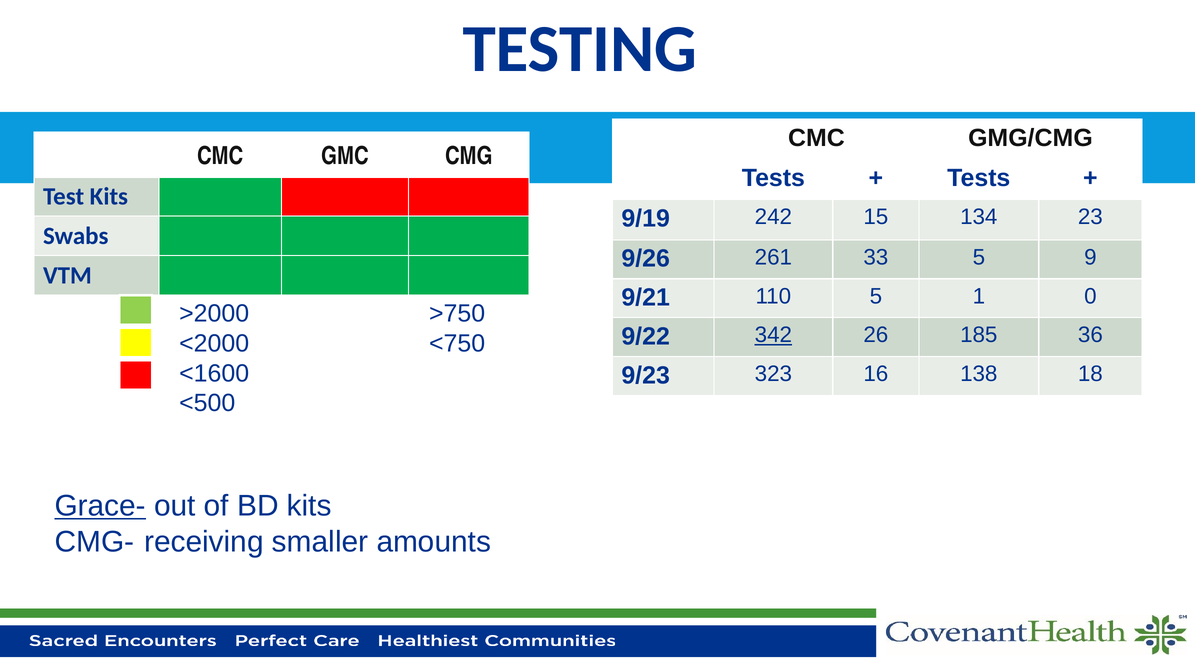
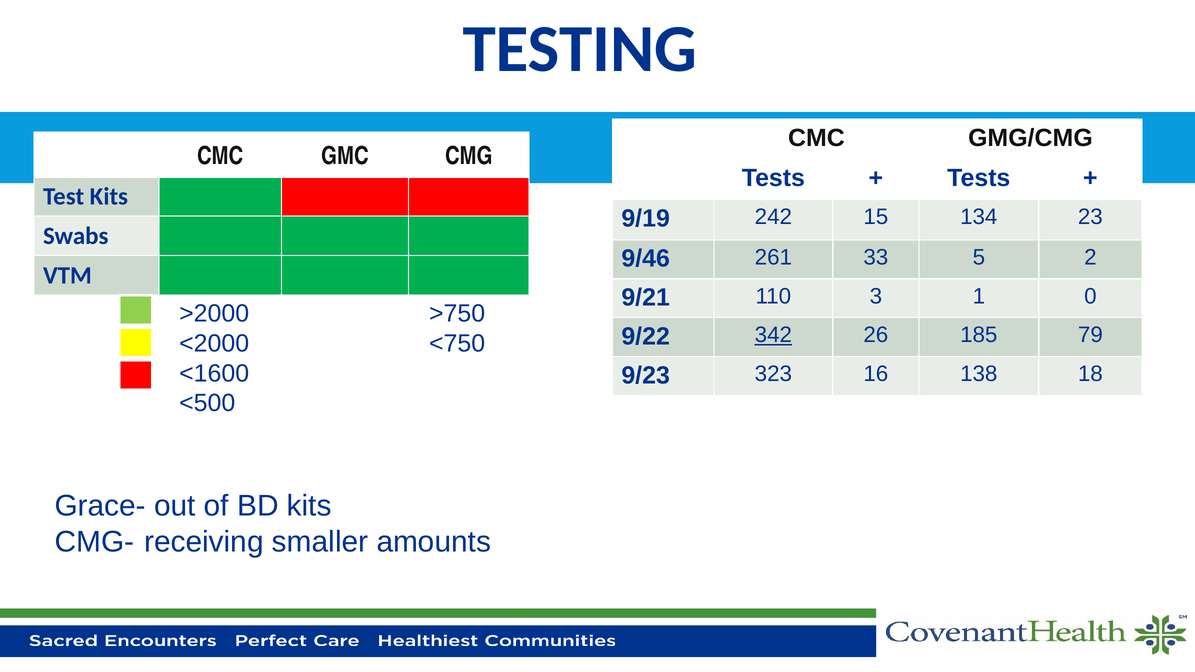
9/26: 9/26 -> 9/46 (646, 259)
9: 9 -> 2 (1090, 257)
110 5: 5 -> 3 (876, 296)
36: 36 -> 79 (1090, 335)
Grace- underline: present -> none (100, 506)
